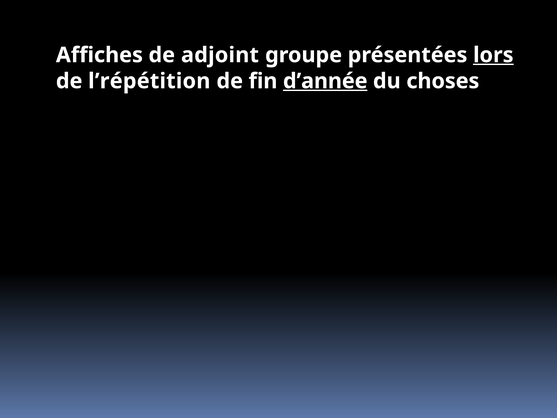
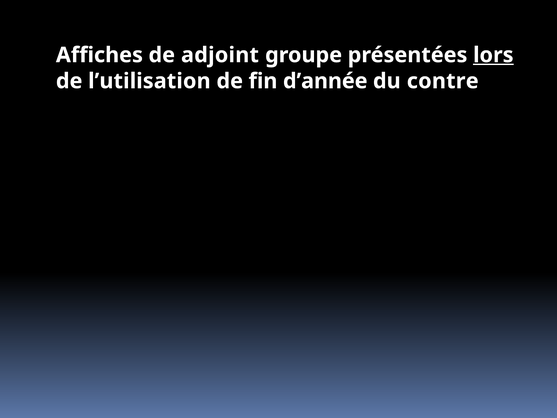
l’répétition: l’répétition -> l’utilisation (149, 81)
d’année underline: present -> none (325, 81)
choses: choses -> contre (443, 81)
